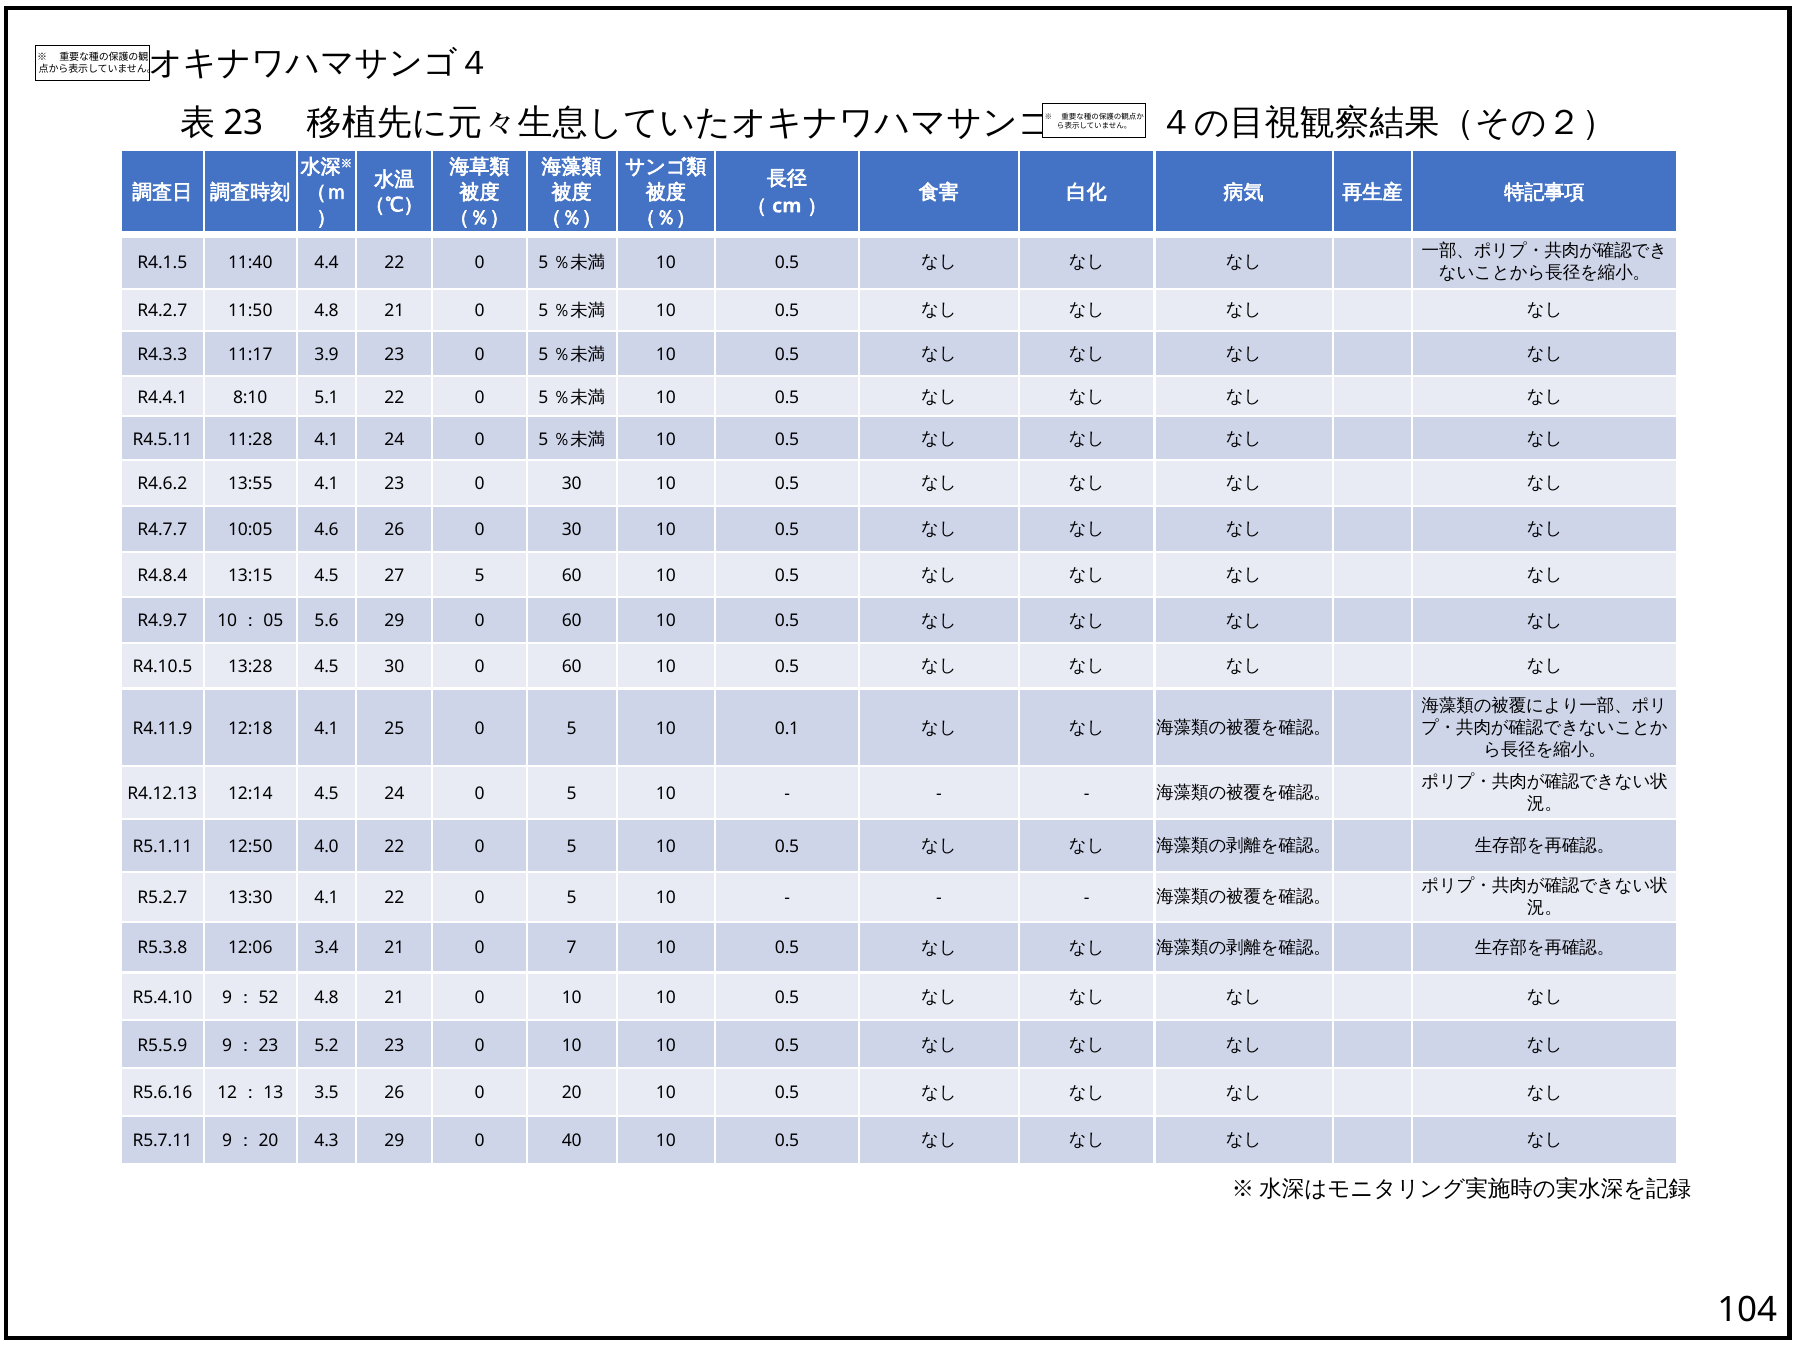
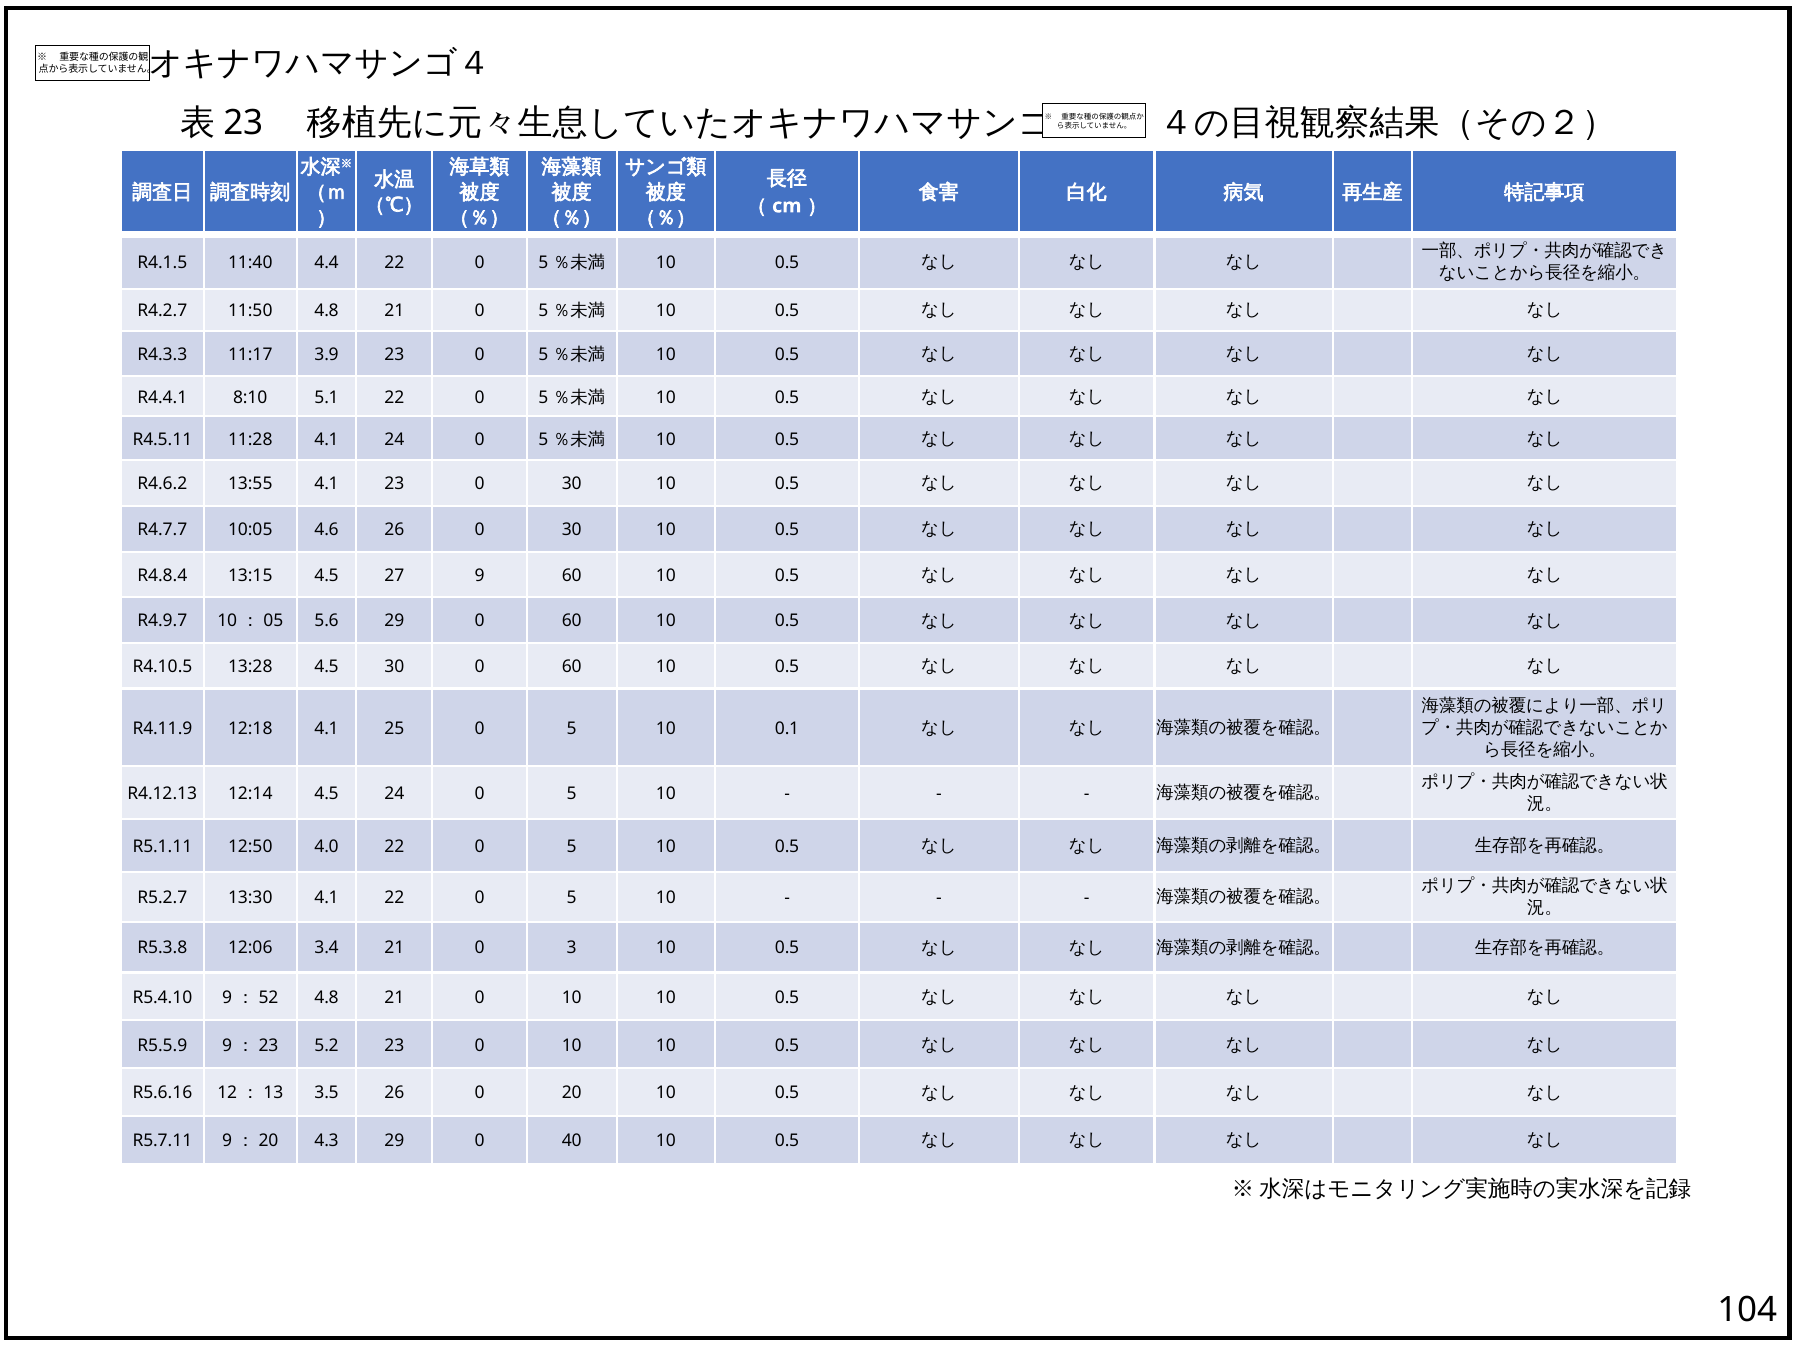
27 5: 5 -> 9 (480, 576)
7: 7 -> 3 (572, 949)
